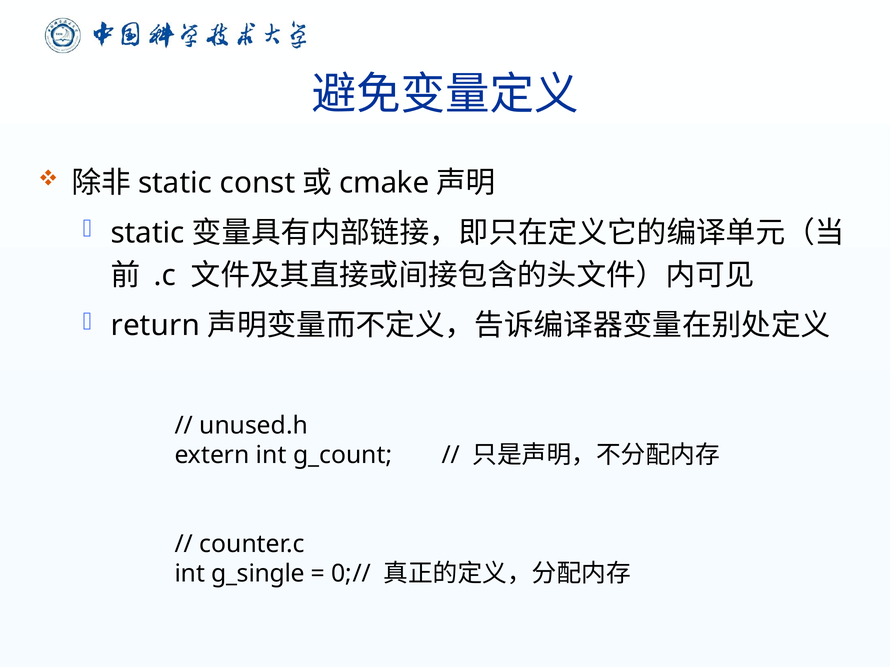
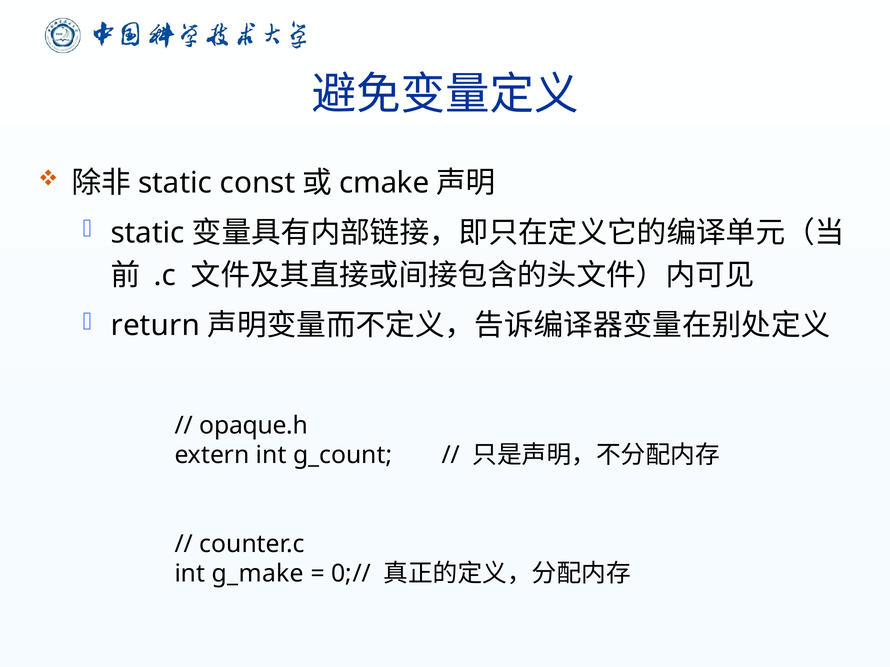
unused.h: unused.h -> opaque.h (254, 426)
g_single: g_single -> g_make (258, 574)
